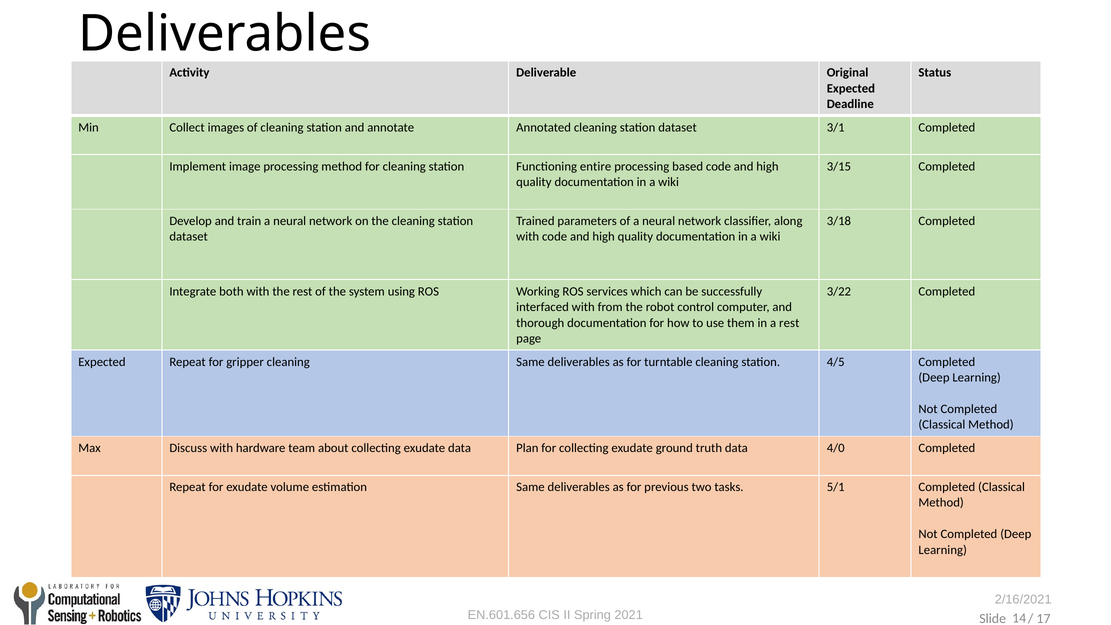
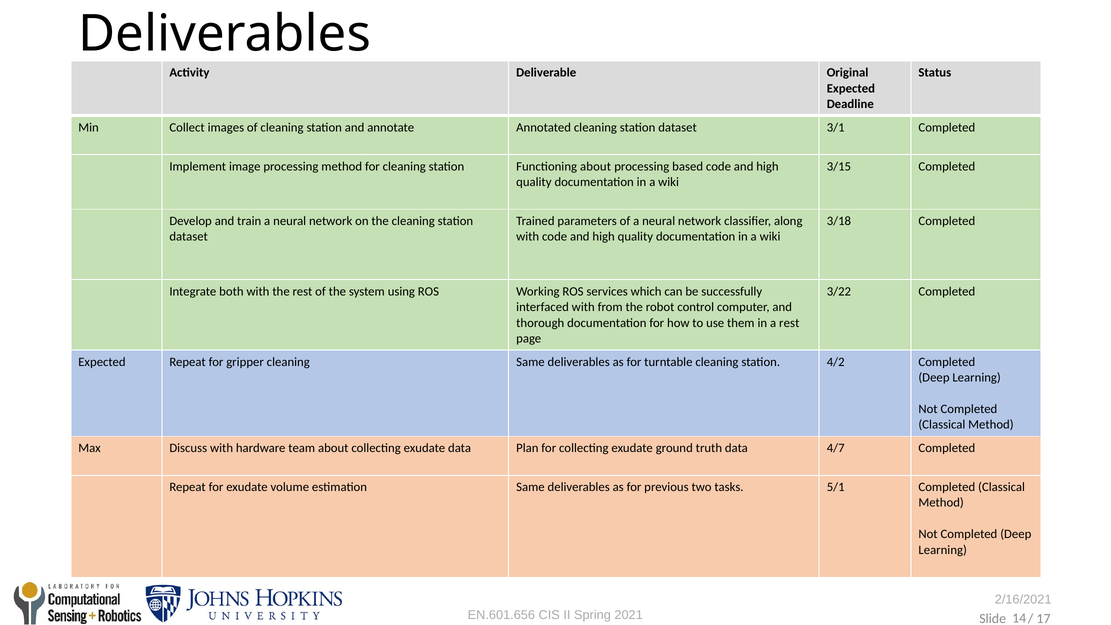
Functioning entire: entire -> about (596, 166)
4/5: 4/5 -> 4/2 (836, 362)
4/0: 4/0 -> 4/7 (836, 448)
